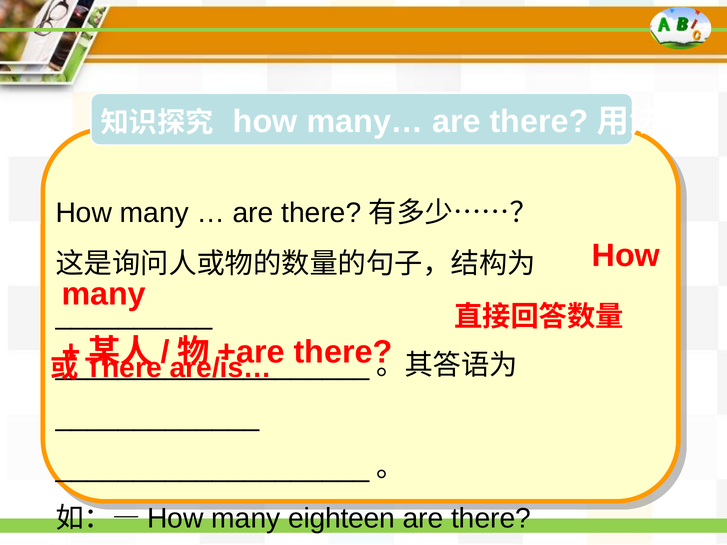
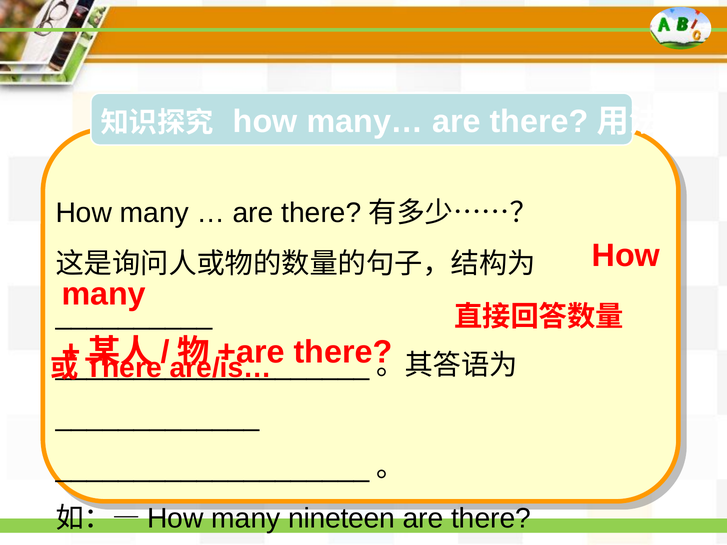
eighteen: eighteen -> nineteen (342, 519)
